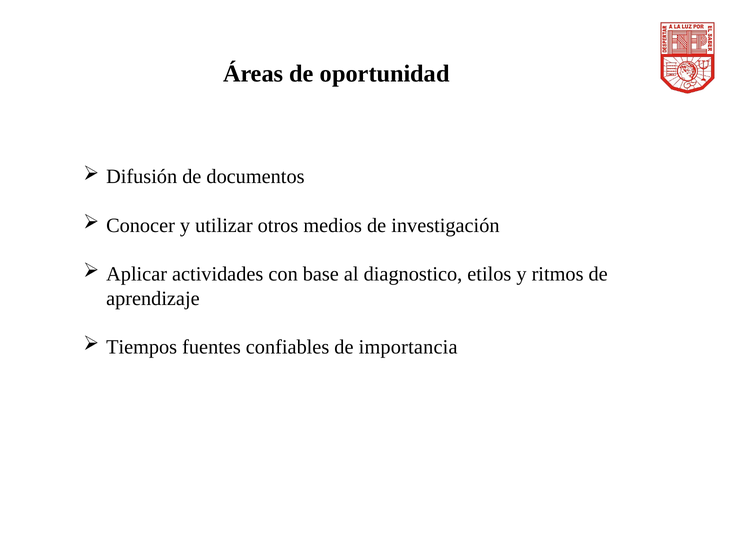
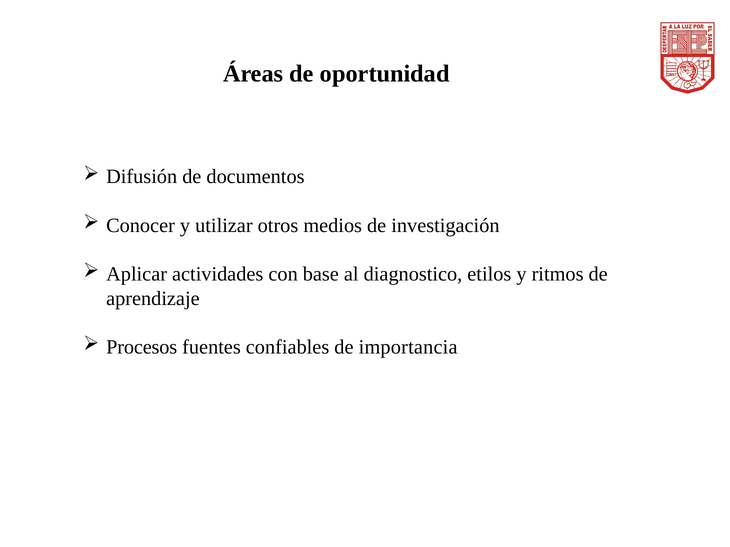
Tiempos: Tiempos -> Procesos (142, 347)
